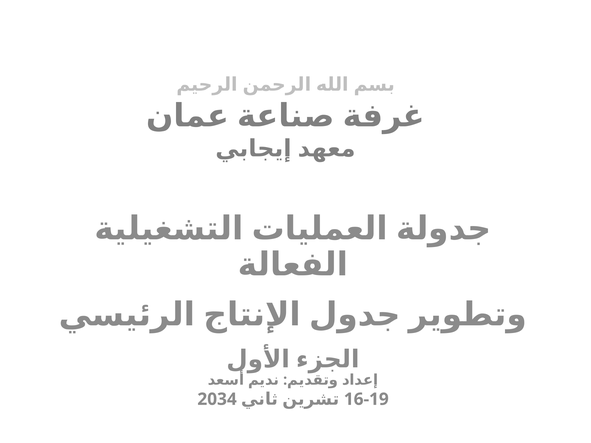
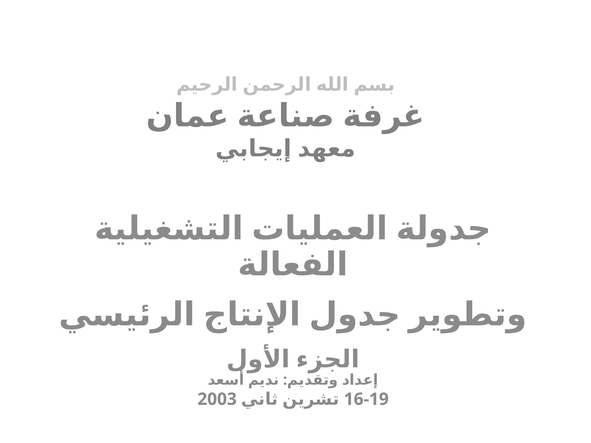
2034: 2034 -> 2003 (217, 399)
